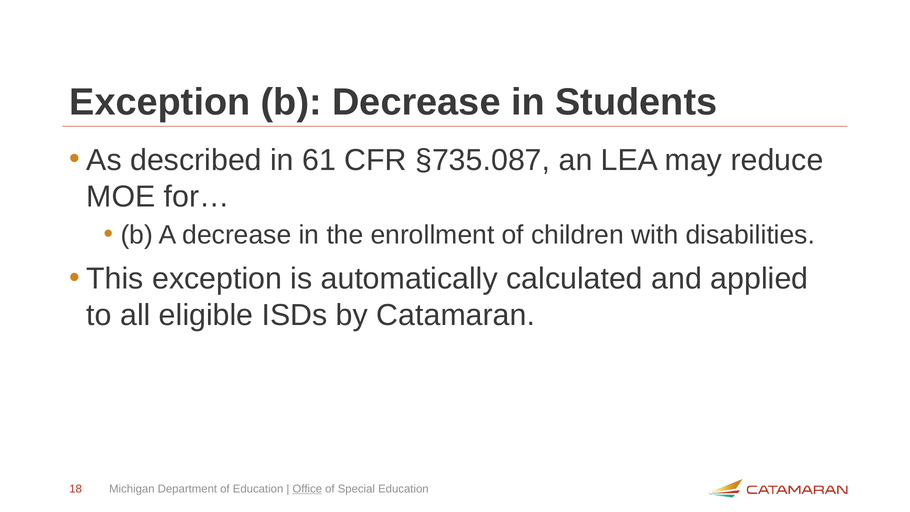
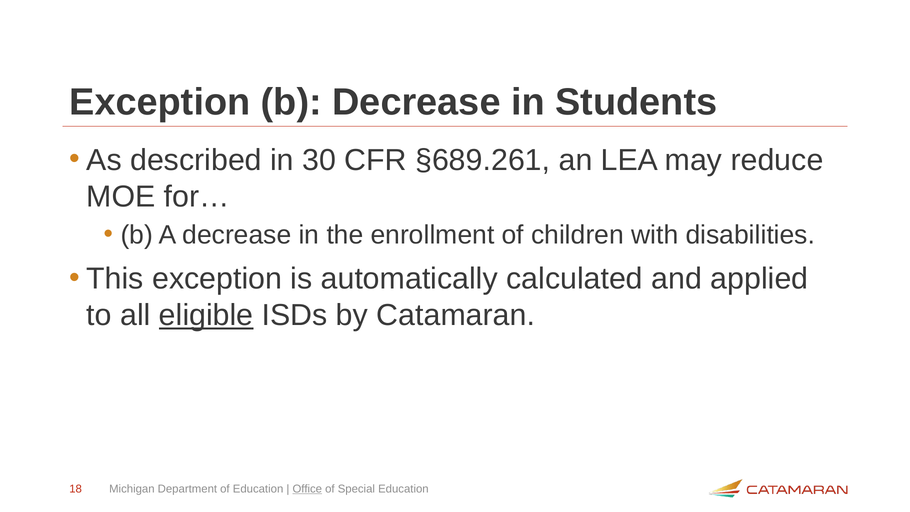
61: 61 -> 30 (319, 160)
§735.087: §735.087 -> §689.261 (483, 160)
eligible underline: none -> present (206, 315)
